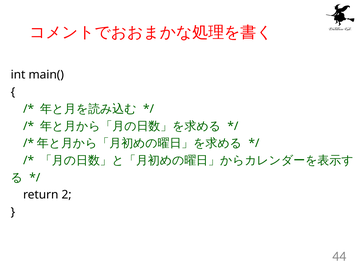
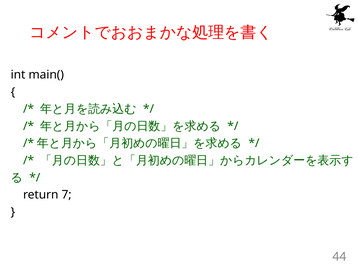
2: 2 -> 7 (67, 195)
